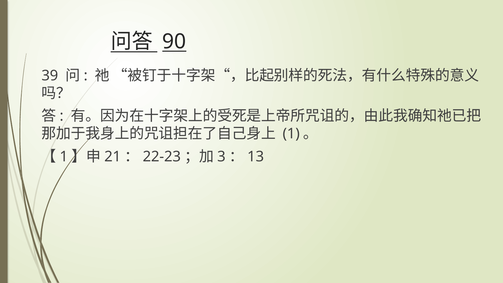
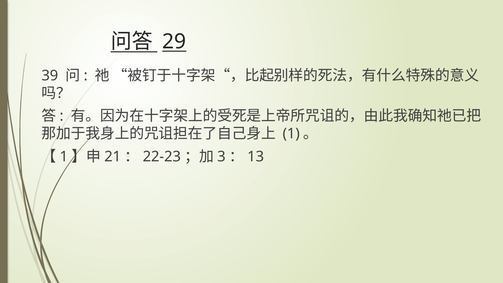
90: 90 -> 29 (174, 42)
